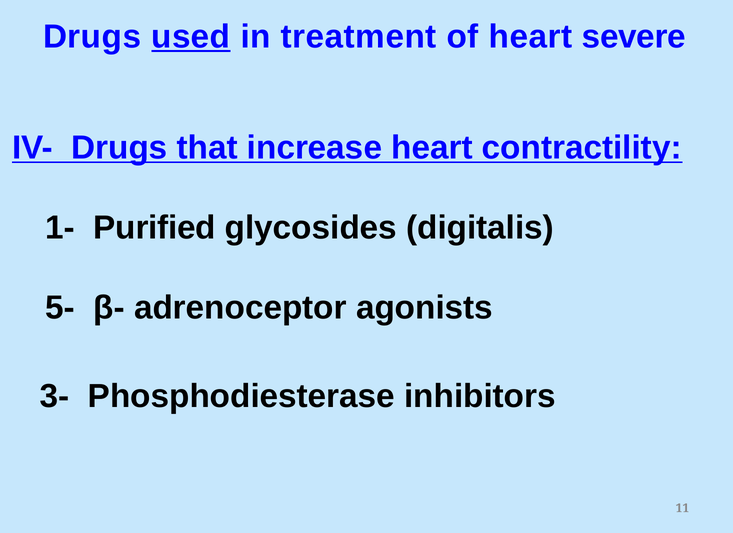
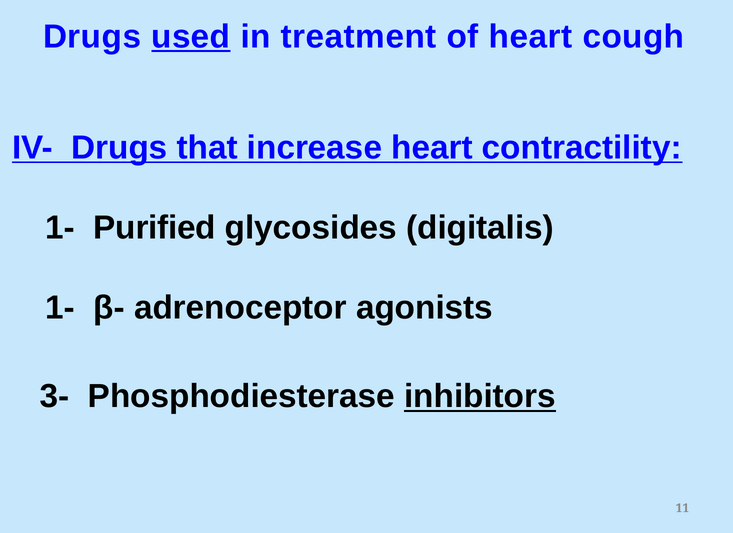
severe: severe -> cough (633, 37)
5-: 5- -> 1- (60, 308)
inhibitors underline: none -> present (480, 397)
